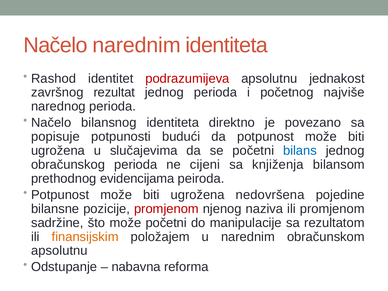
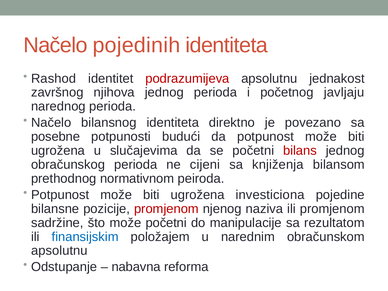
Načelo narednim: narednim -> pojedinih (136, 45)
rezultat: rezultat -> njihova (114, 92)
najviše: najviše -> javljaju (344, 92)
popisuje: popisuje -> posebne (56, 137)
bilans colour: blue -> red (300, 151)
evidencijama: evidencijama -> normativnom (137, 179)
nedovršena: nedovršena -> investiciona (270, 195)
finansijskim colour: orange -> blue (85, 237)
